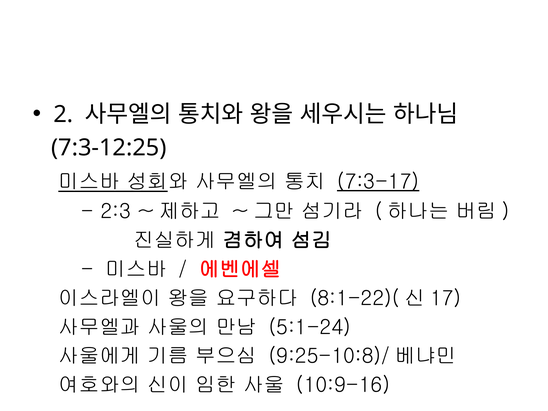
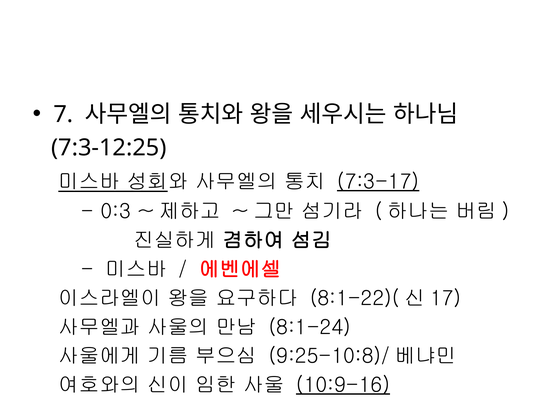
2: 2 -> 7 (63, 114)
2:3: 2:3 -> 0:3 (116, 211)
5:1-24: 5:1-24 -> 8:1-24 (310, 327)
10:9-16 underline: none -> present (343, 385)
